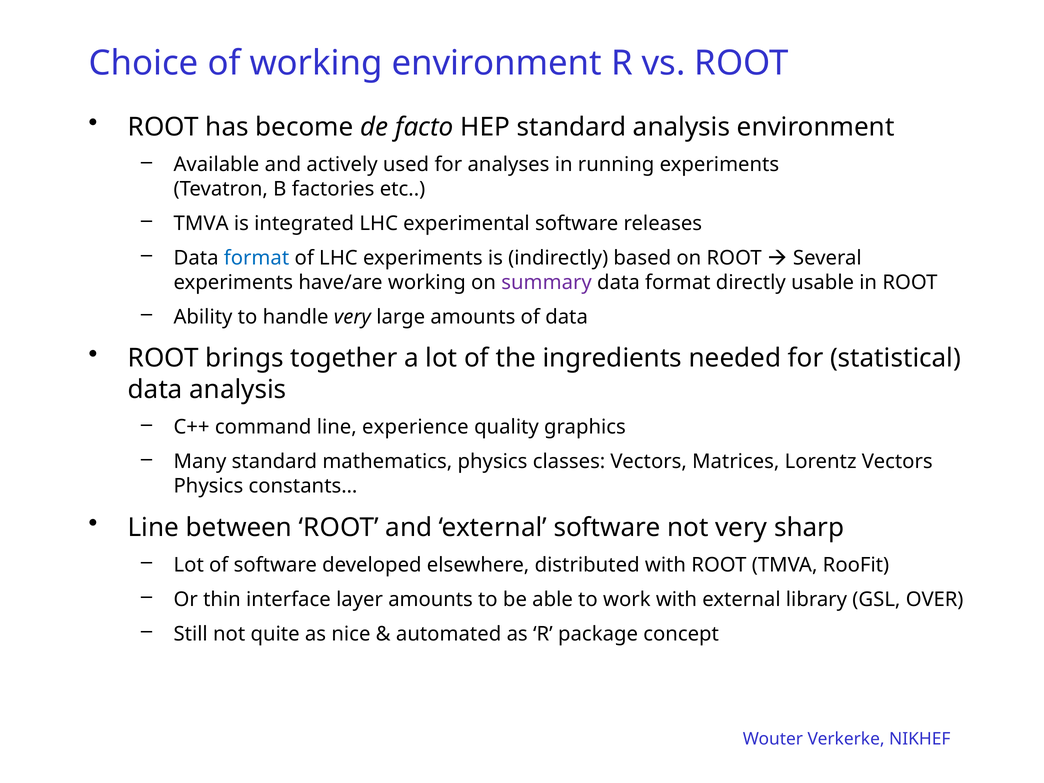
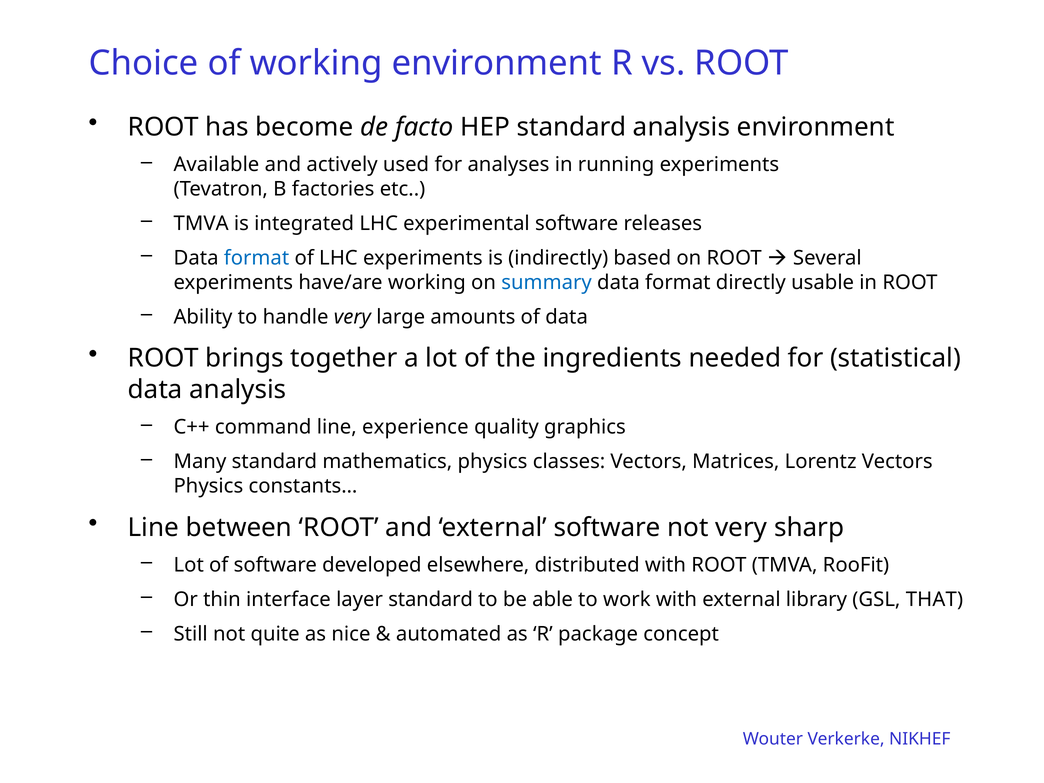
summary colour: purple -> blue (547, 282)
layer amounts: amounts -> standard (431, 600)
OVER: OVER -> THAT (934, 600)
